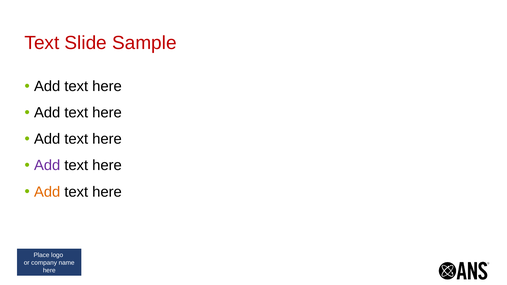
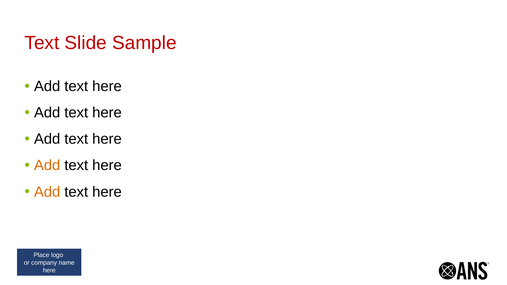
Add colour: purple -> orange (47, 166)
